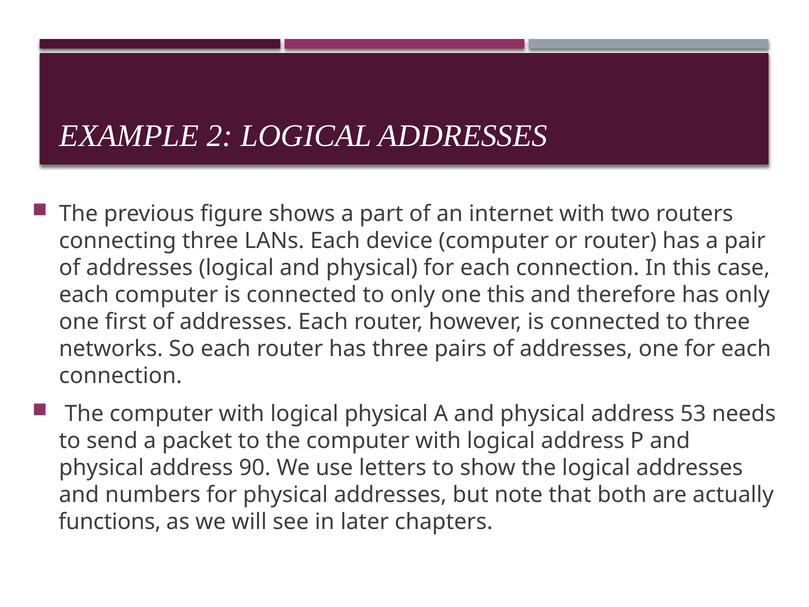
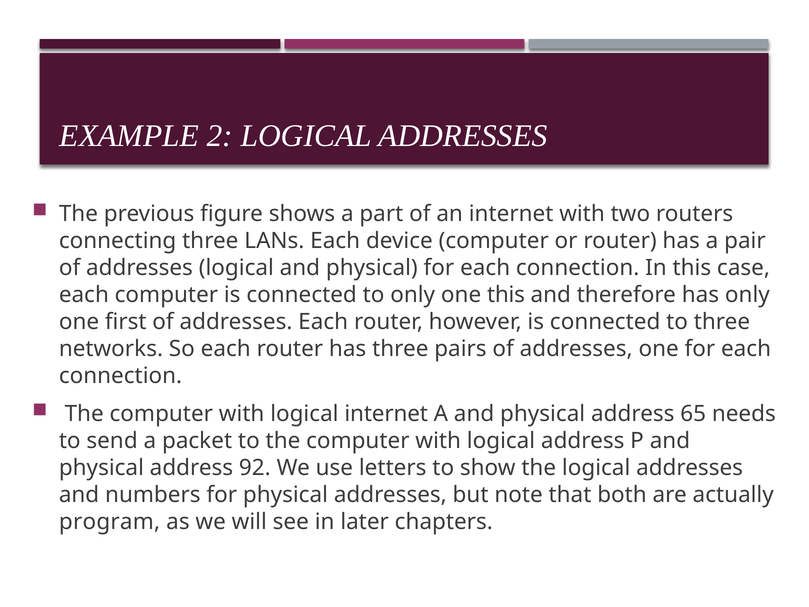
logical physical: physical -> internet (386, 414)
53: 53 -> 65 (693, 414)
90: 90 -> 92 (255, 468)
functions: functions -> program (110, 522)
